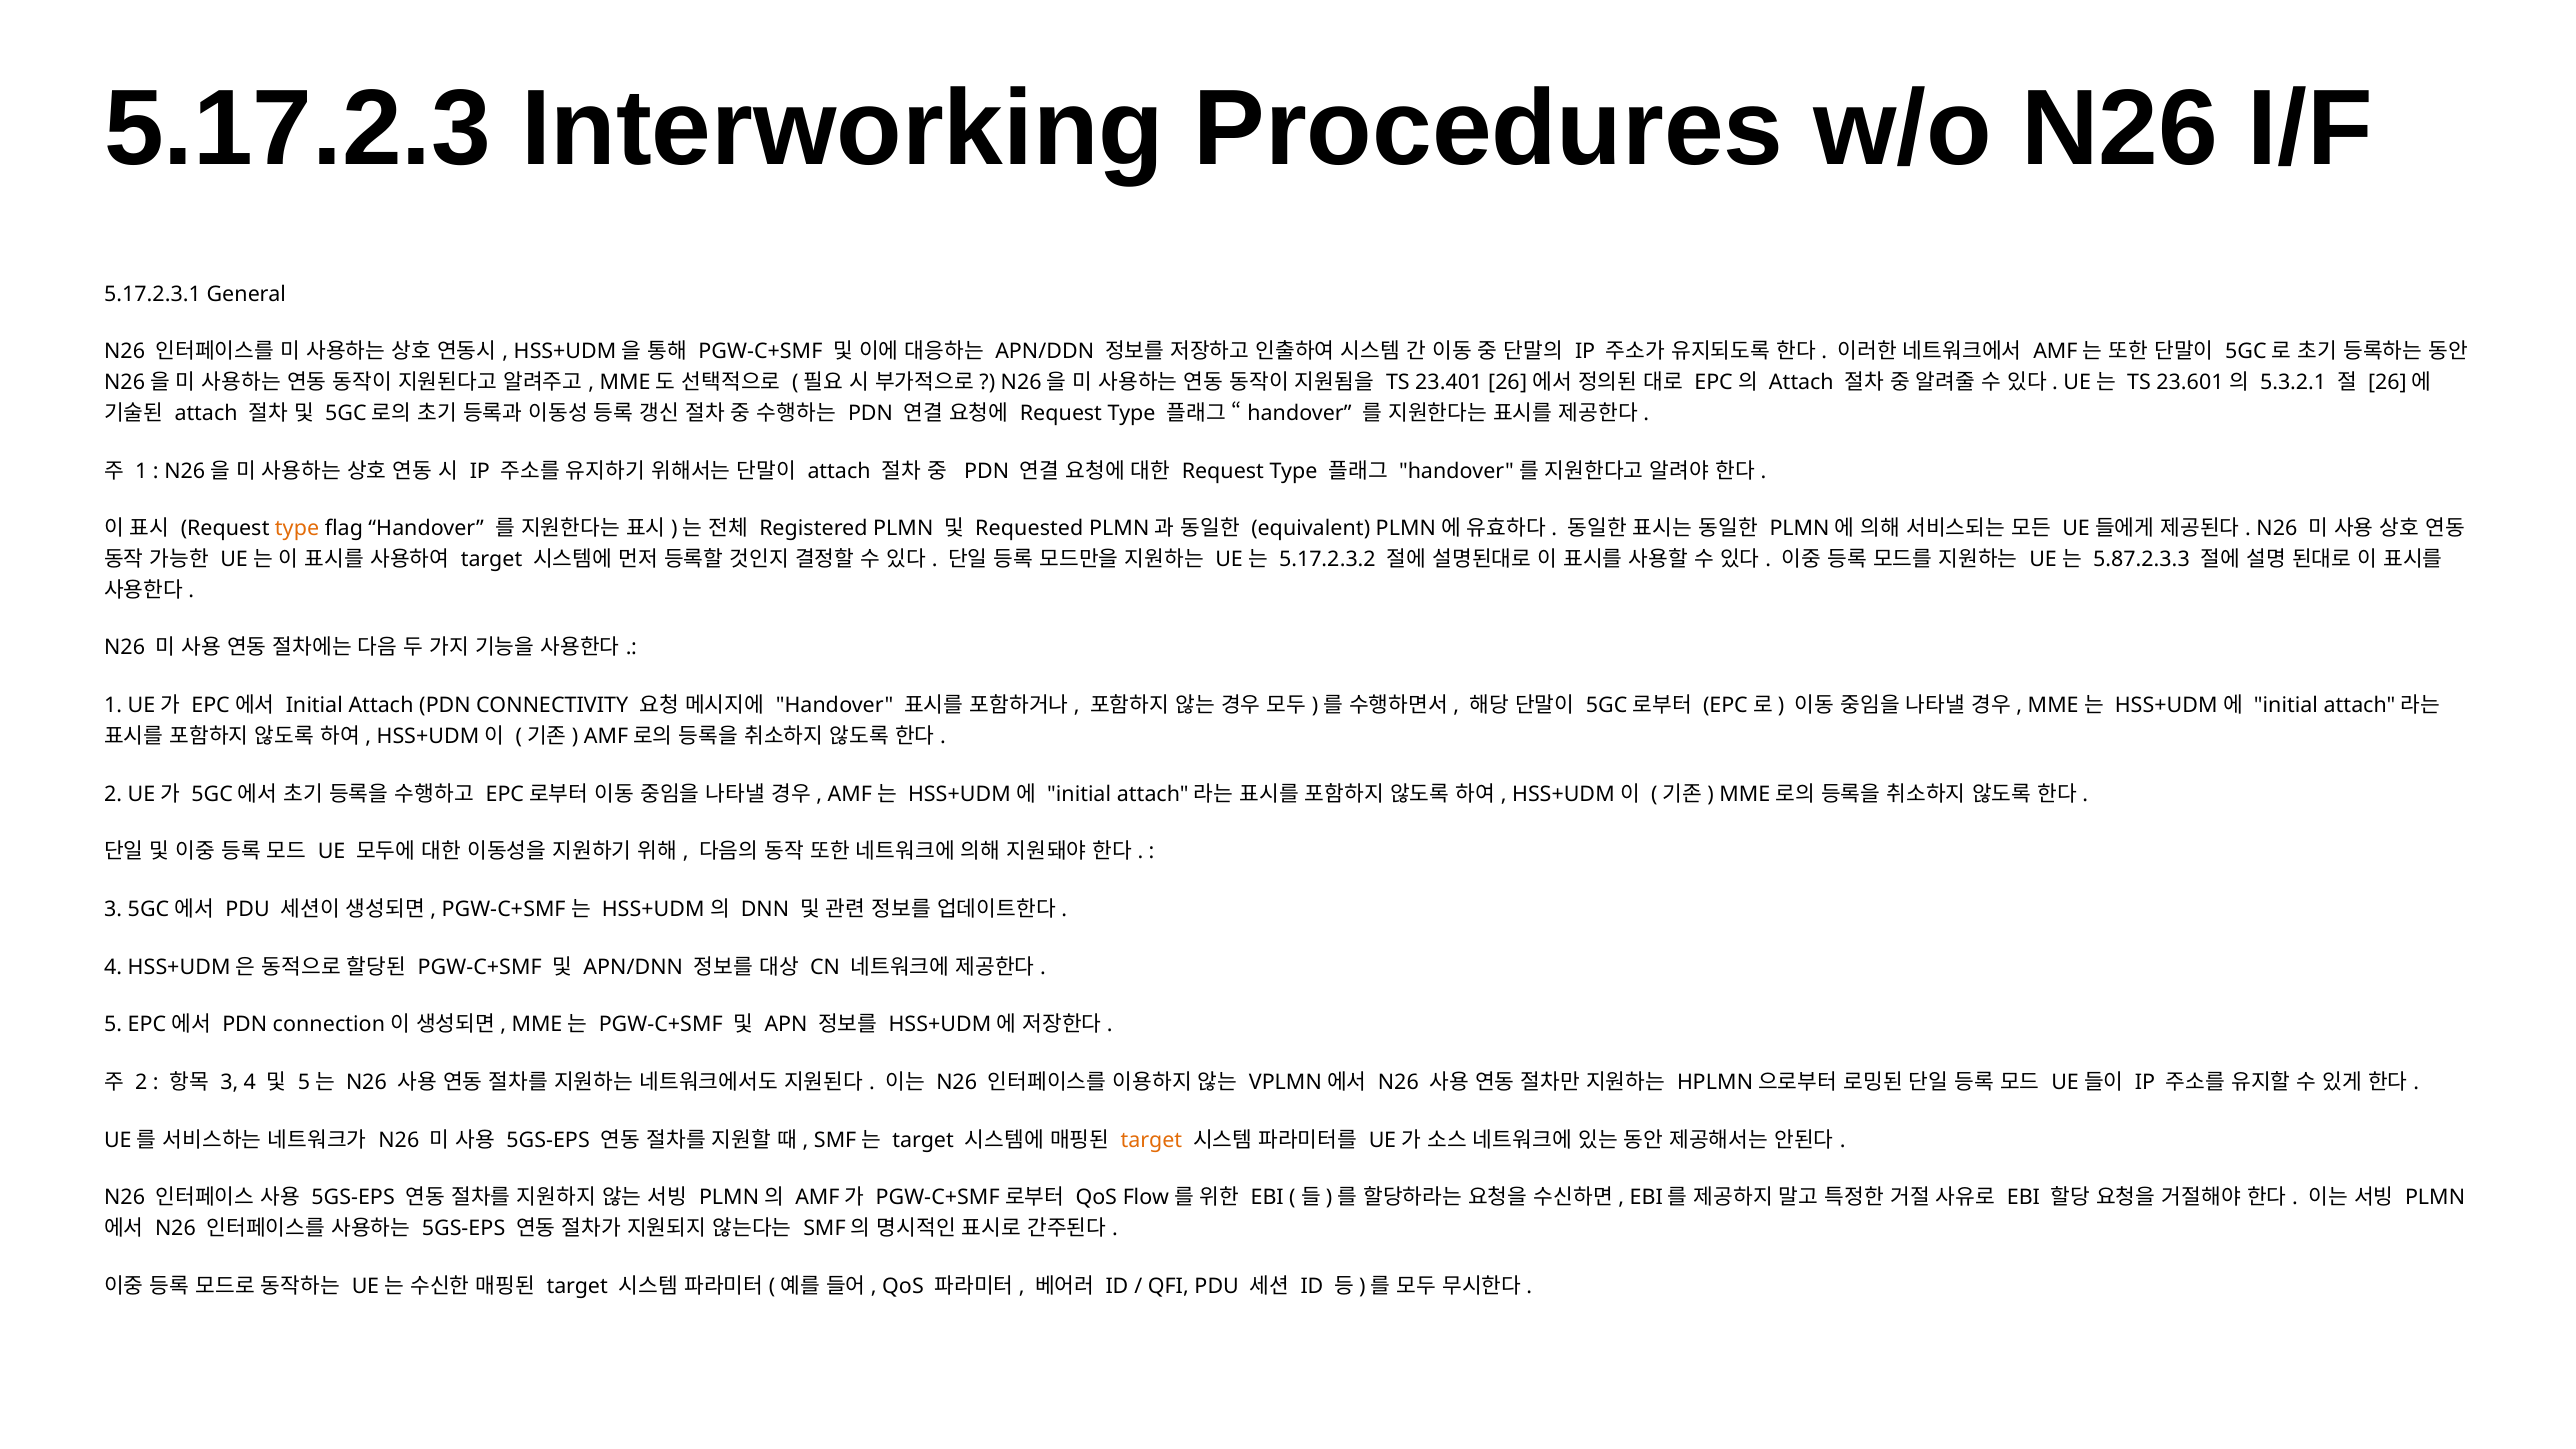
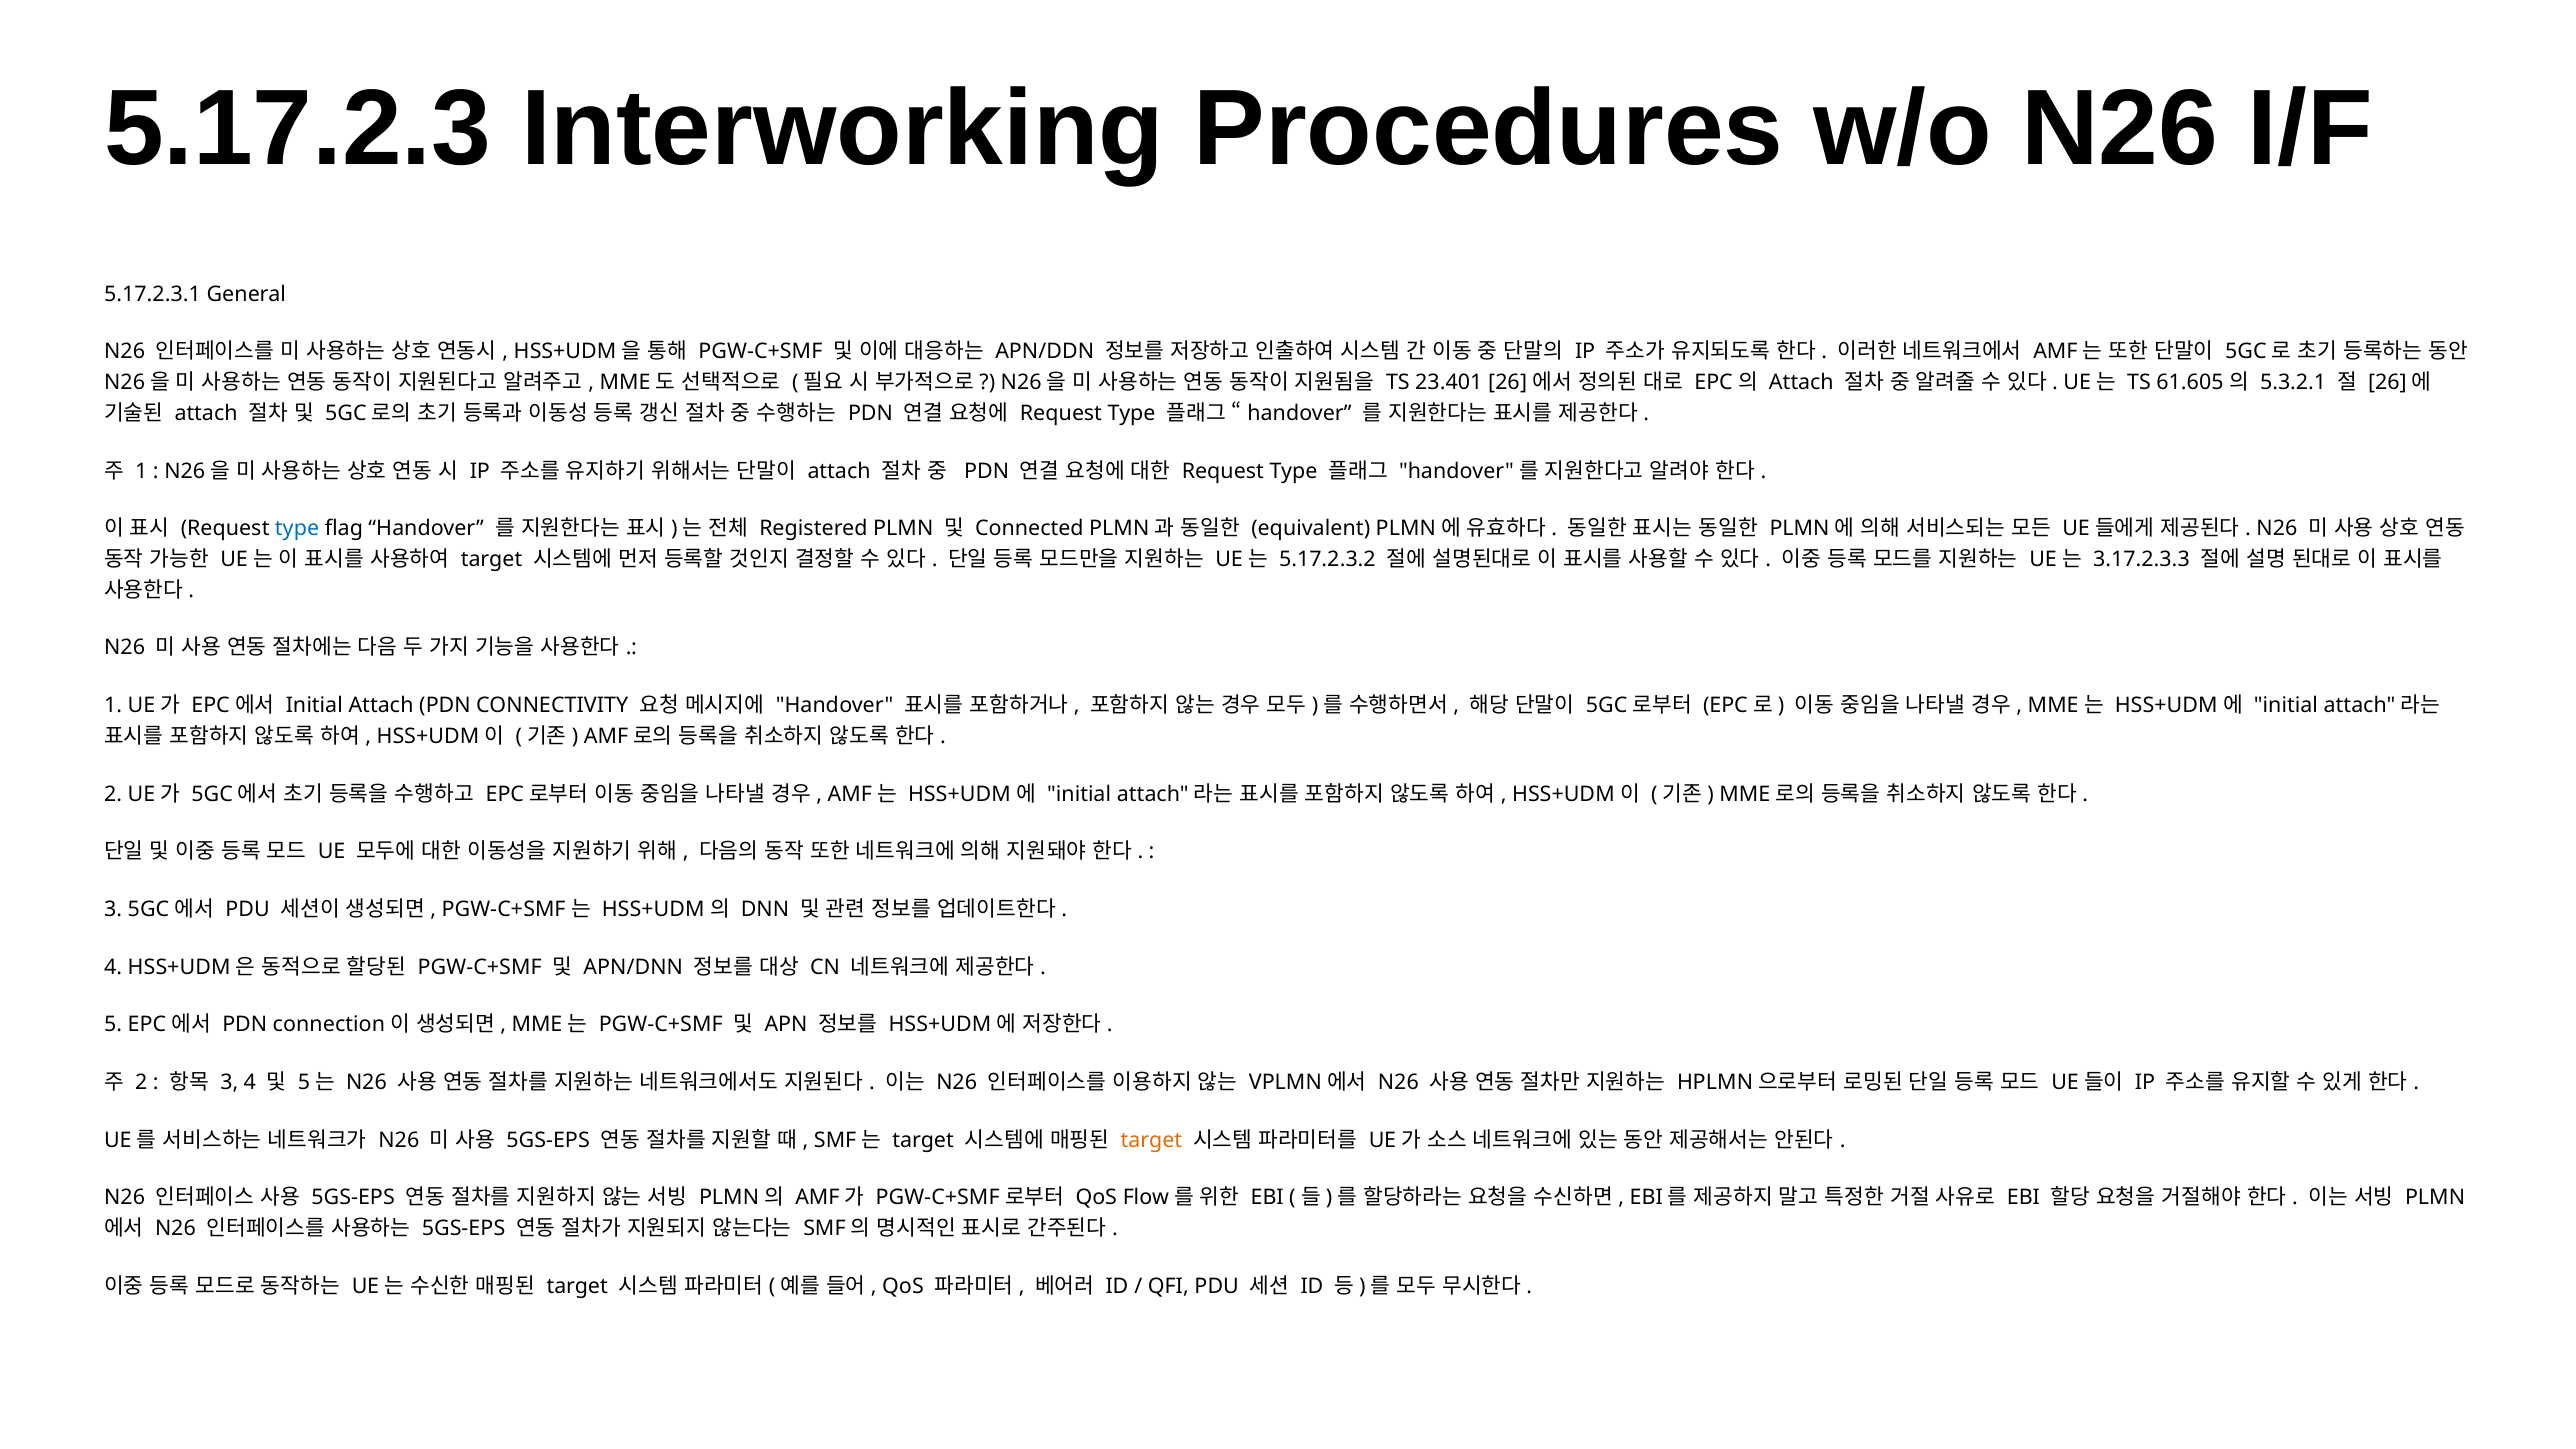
23.601: 23.601 -> 61.605 (2190, 383)
type colour: orange -> blue (297, 529)
Requested: Requested -> Connected (1029, 529)
5.87.2.3.3: 5.87.2.3.3 -> 3.17.2.3.3 (2141, 559)
